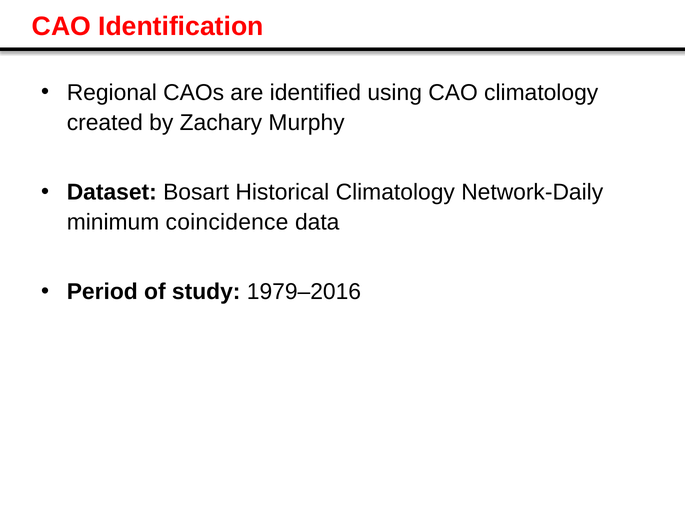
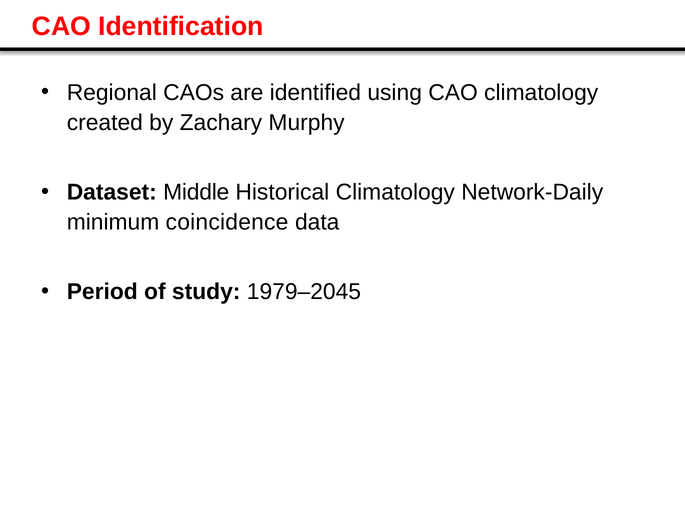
Bosart: Bosart -> Middle (196, 192)
1979–2016: 1979–2016 -> 1979–2045 (304, 292)
